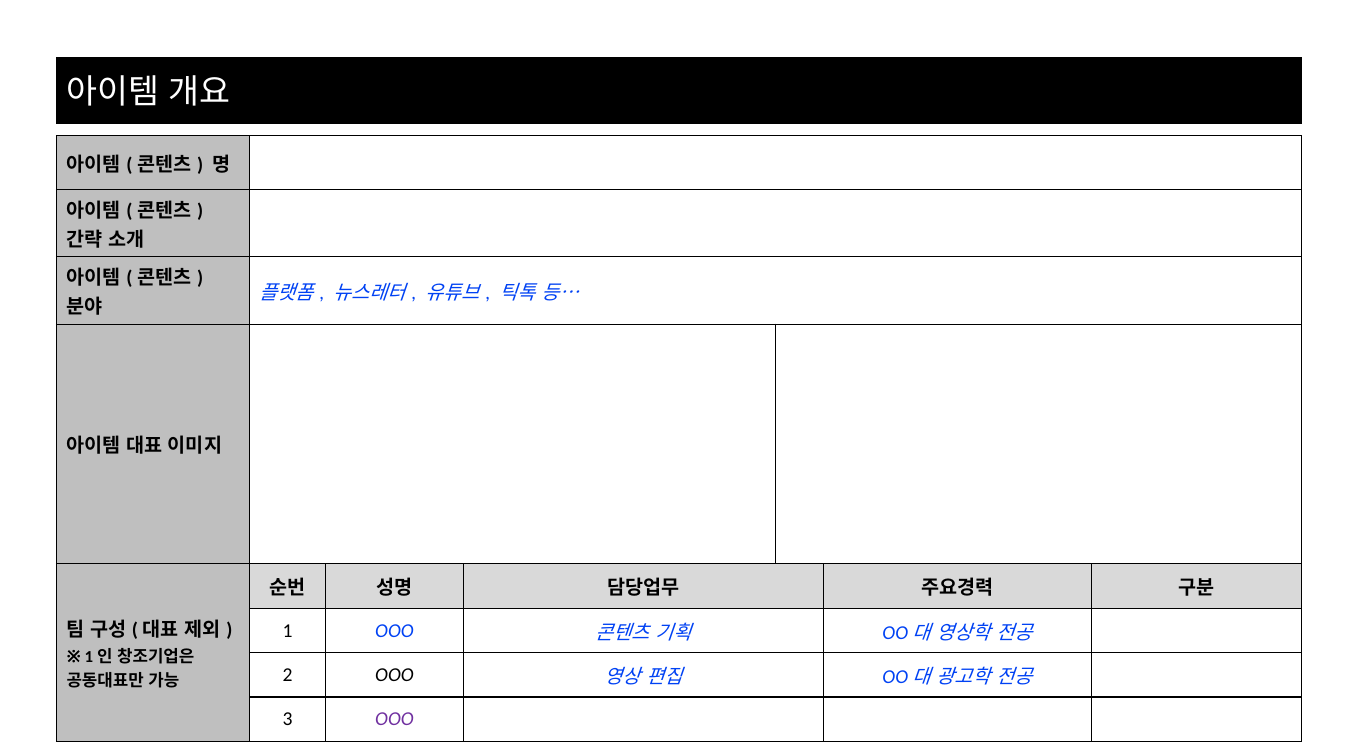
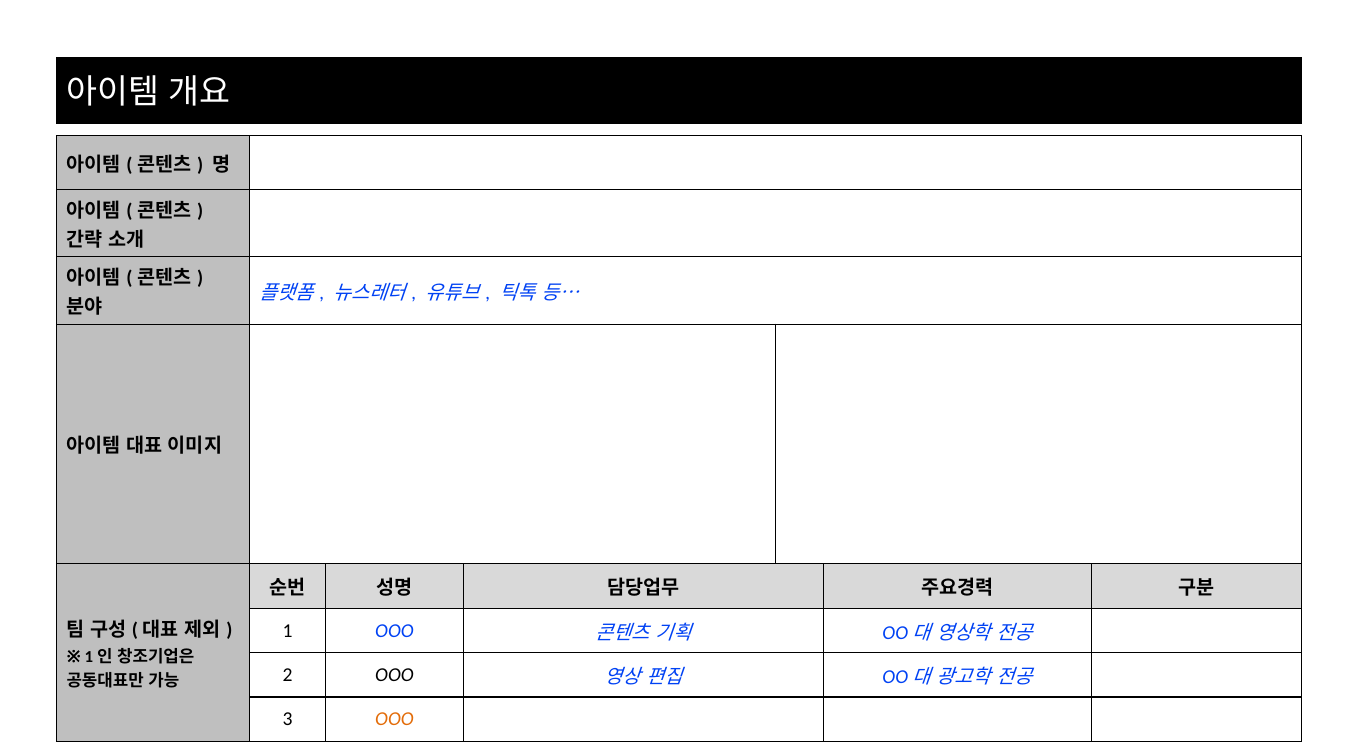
OOO colour: purple -> orange (394, 720)
